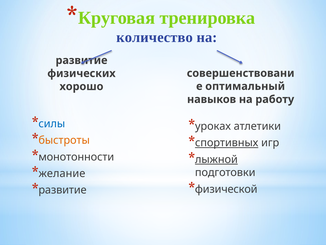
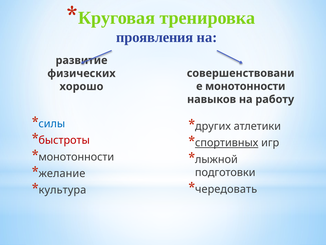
количество: количество -> проявления (155, 37)
оптимальный: оптимальный -> монотонности (245, 86)
уроках: уроках -> других (213, 126)
быстроты colour: orange -> red (64, 140)
лыжной underline: present -> none (216, 159)
физической: физической -> чередовать (226, 189)
развитие: развитие -> культура (62, 190)
